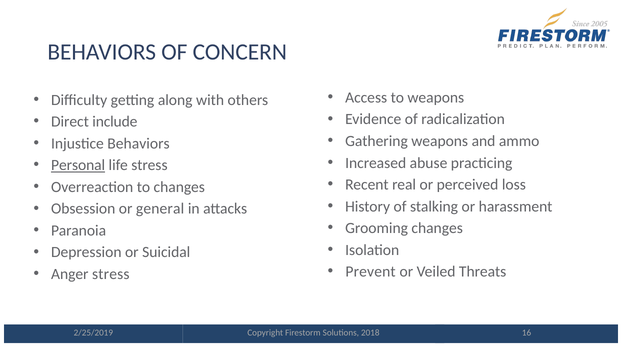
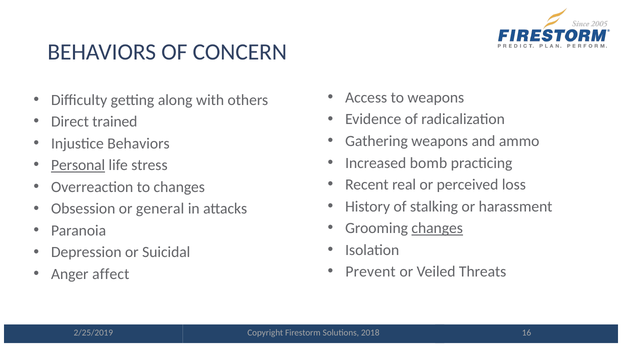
include: include -> trained (115, 122)
abuse: abuse -> bomb (428, 163)
changes underline: none -> present (437, 228)
Anger stress: stress -> affect (111, 274)
